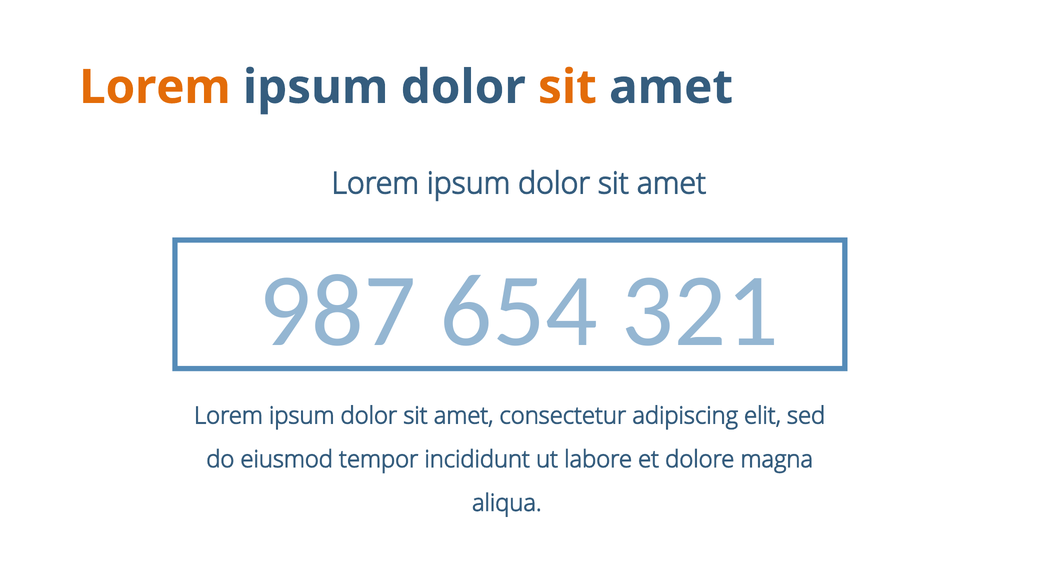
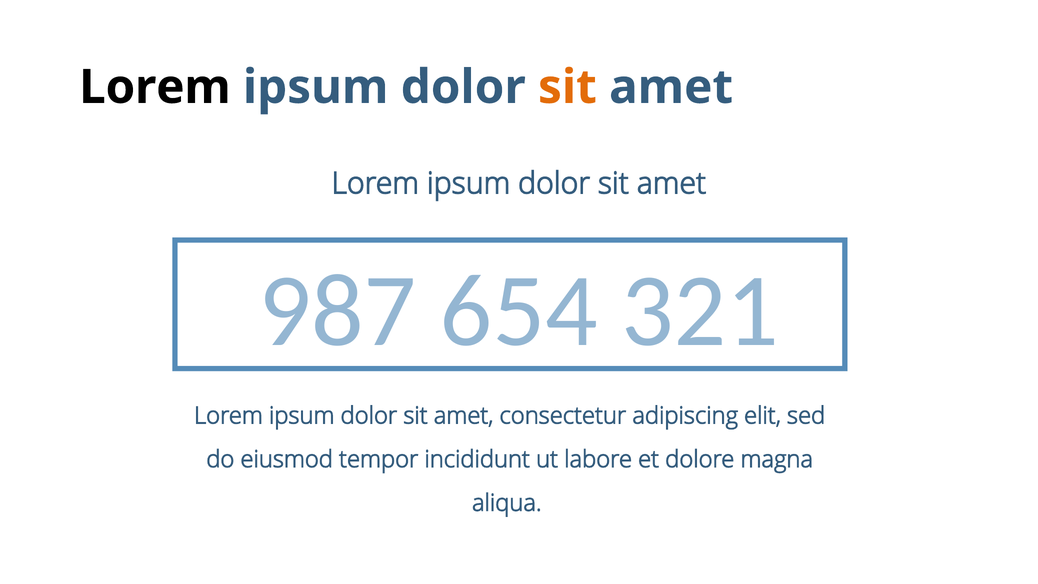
Lorem colour: orange -> black (155, 87)
